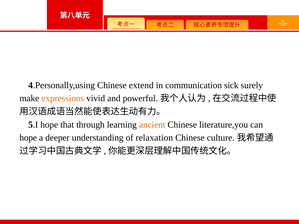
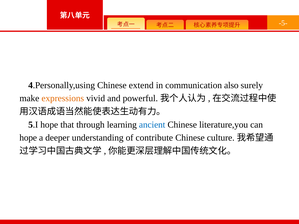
sick: sick -> also (231, 85)
ancient colour: orange -> blue (152, 125)
relaxation: relaxation -> contribute (154, 138)
